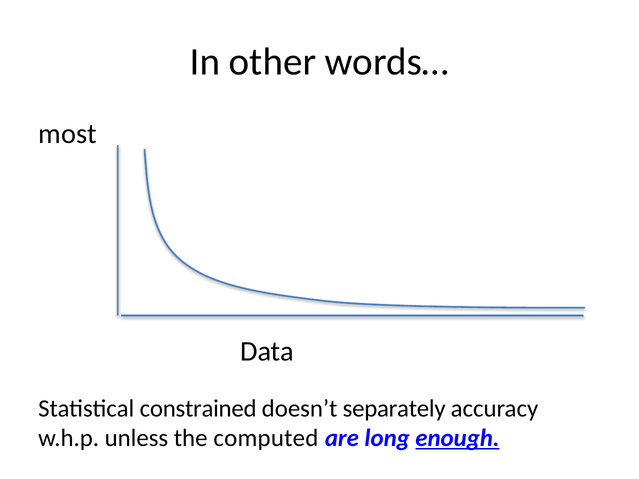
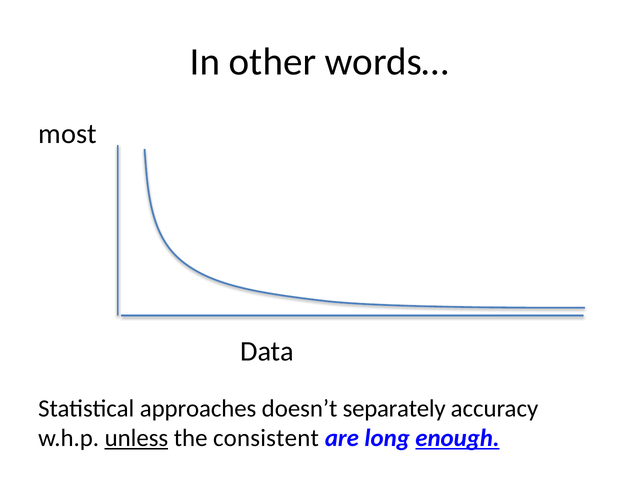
constrained: constrained -> approaches (198, 409)
unless underline: none -> present (136, 438)
computed: computed -> consistent (266, 438)
